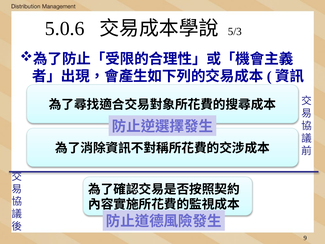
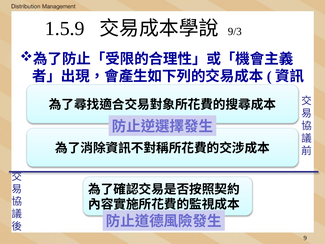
5.0.6: 5.0.6 -> 1.5.9 (65, 29)
5/3: 5/3 -> 9/3 (235, 32)
